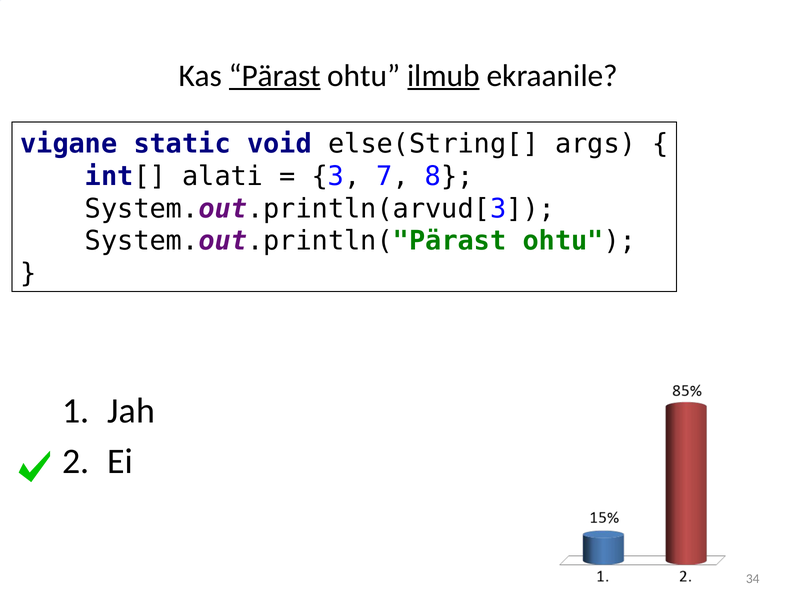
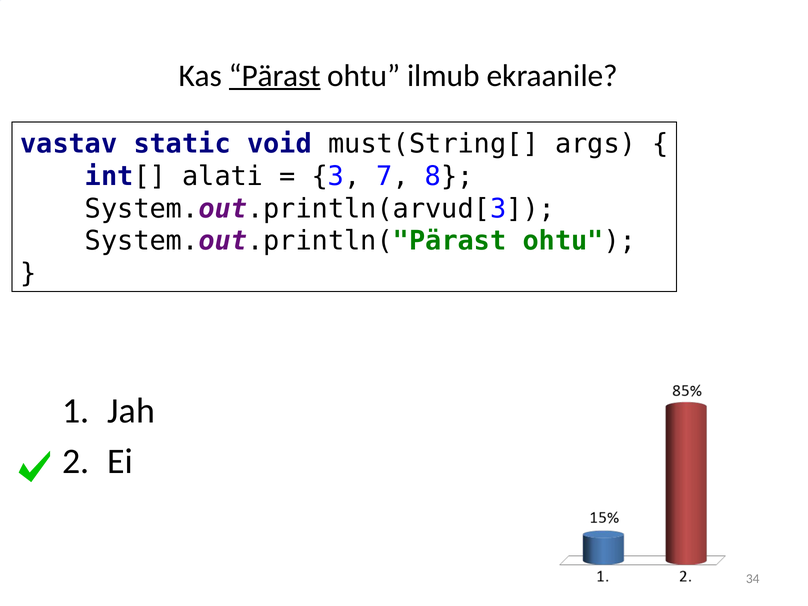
ilmub underline: present -> none (443, 76)
vigane: vigane -> vastav (69, 144)
else(String[: else(String[ -> must(String[ (433, 144)
